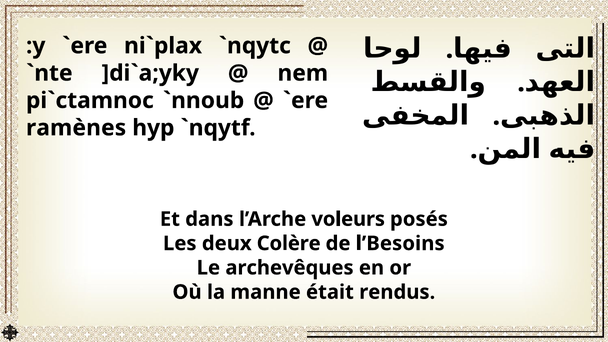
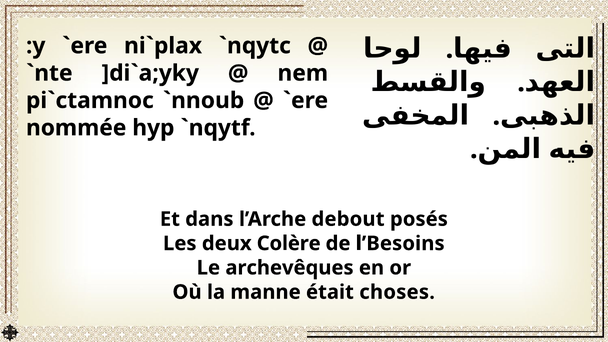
ramènes: ramènes -> nommée (76, 128)
voleurs: voleurs -> debout (348, 219)
rendus: rendus -> choses (397, 292)
